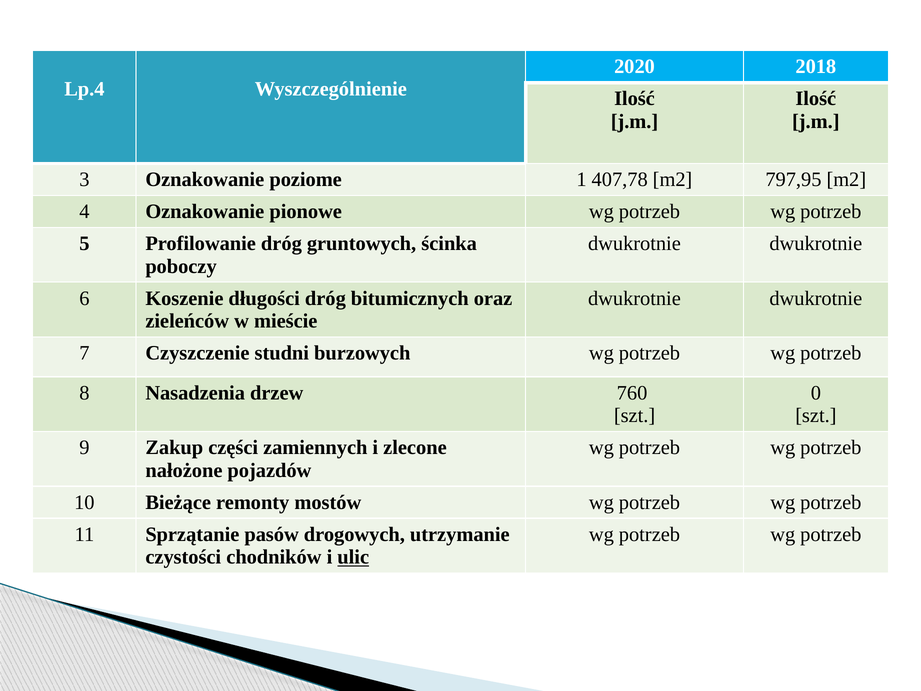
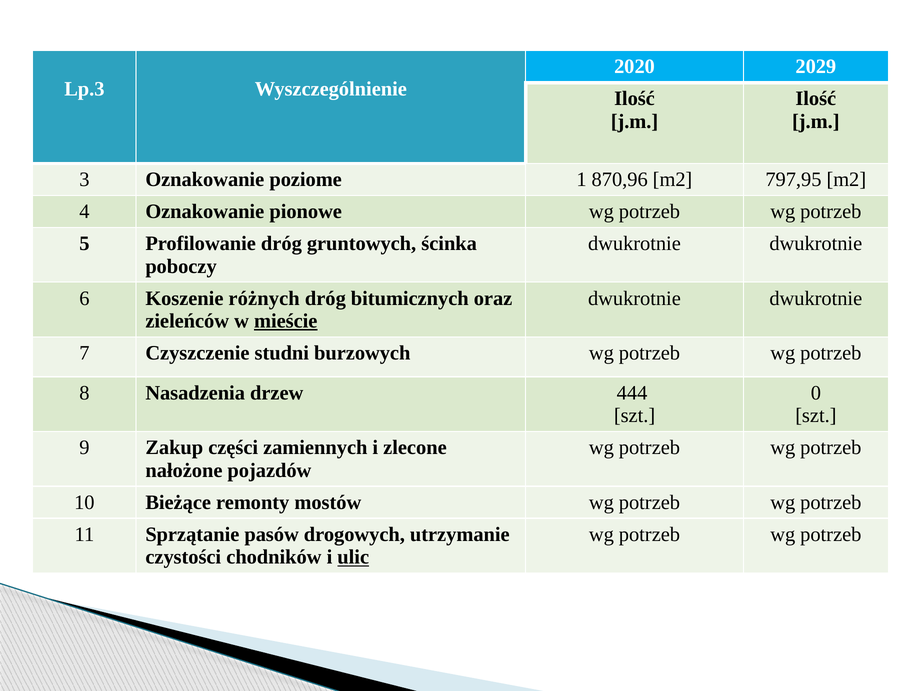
2018: 2018 -> 2029 (816, 66)
Lp.4: Lp.4 -> Lp.3 (84, 89)
407,78: 407,78 -> 870,96 (620, 180)
długości: długości -> różnych (264, 298)
mieście underline: none -> present (286, 321)
760: 760 -> 444 (632, 393)
